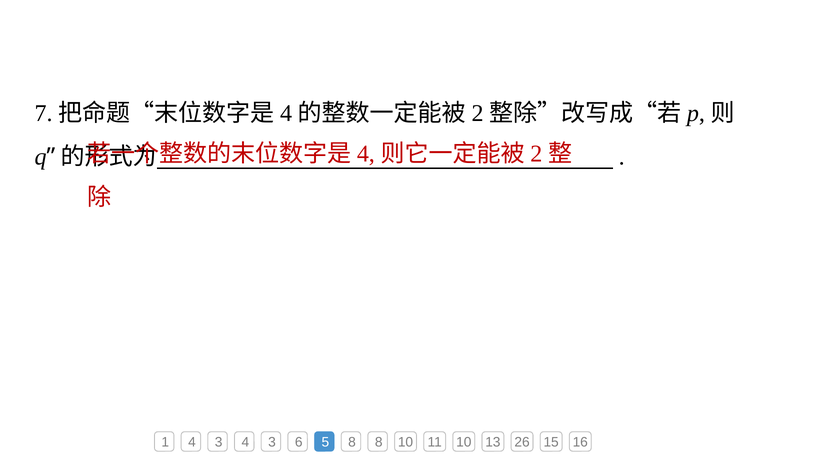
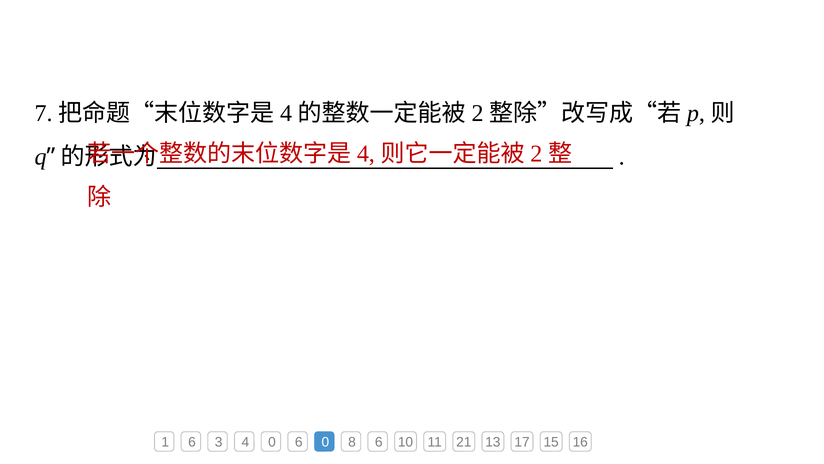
1 4: 4 -> 6 (192, 442)
3 4 3: 3 -> 0 (272, 442)
6 5: 5 -> 0 (325, 442)
8 8: 8 -> 6 (379, 442)
11 10: 10 -> 21 (464, 442)
26: 26 -> 17 (522, 442)
